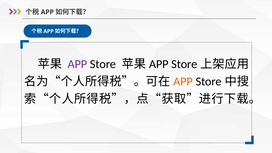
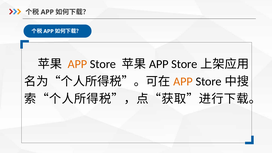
APP colour: purple -> orange (77, 64)
